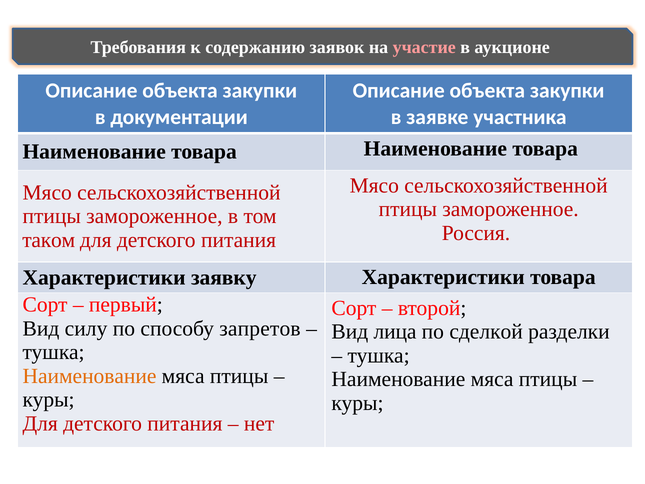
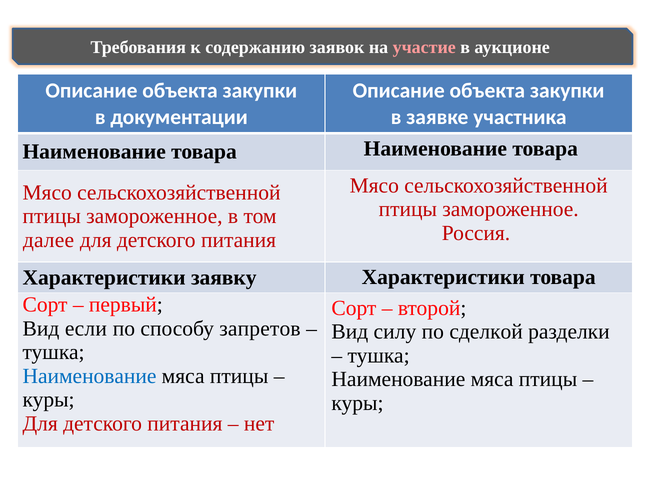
таком: таком -> далее (49, 240)
силу: силу -> если (86, 328)
лица: лица -> силу (395, 332)
Наименование colour: orange -> blue (90, 376)
